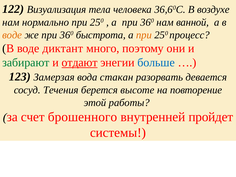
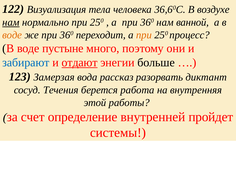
нам underline: none -> present (11, 22)
быстрота: быстрота -> переходит (101, 35)
диктант: диктант -> пустыне (63, 48)
забирают colour: green -> blue (26, 63)
больше colour: blue -> black (156, 63)
стакан: стакан -> рассказ (117, 77)
девается: девается -> диктант (206, 77)
высоте: высоте -> работа (137, 90)
повторение: повторение -> внутренняя (196, 90)
брошенного: брошенного -> определение (83, 117)
